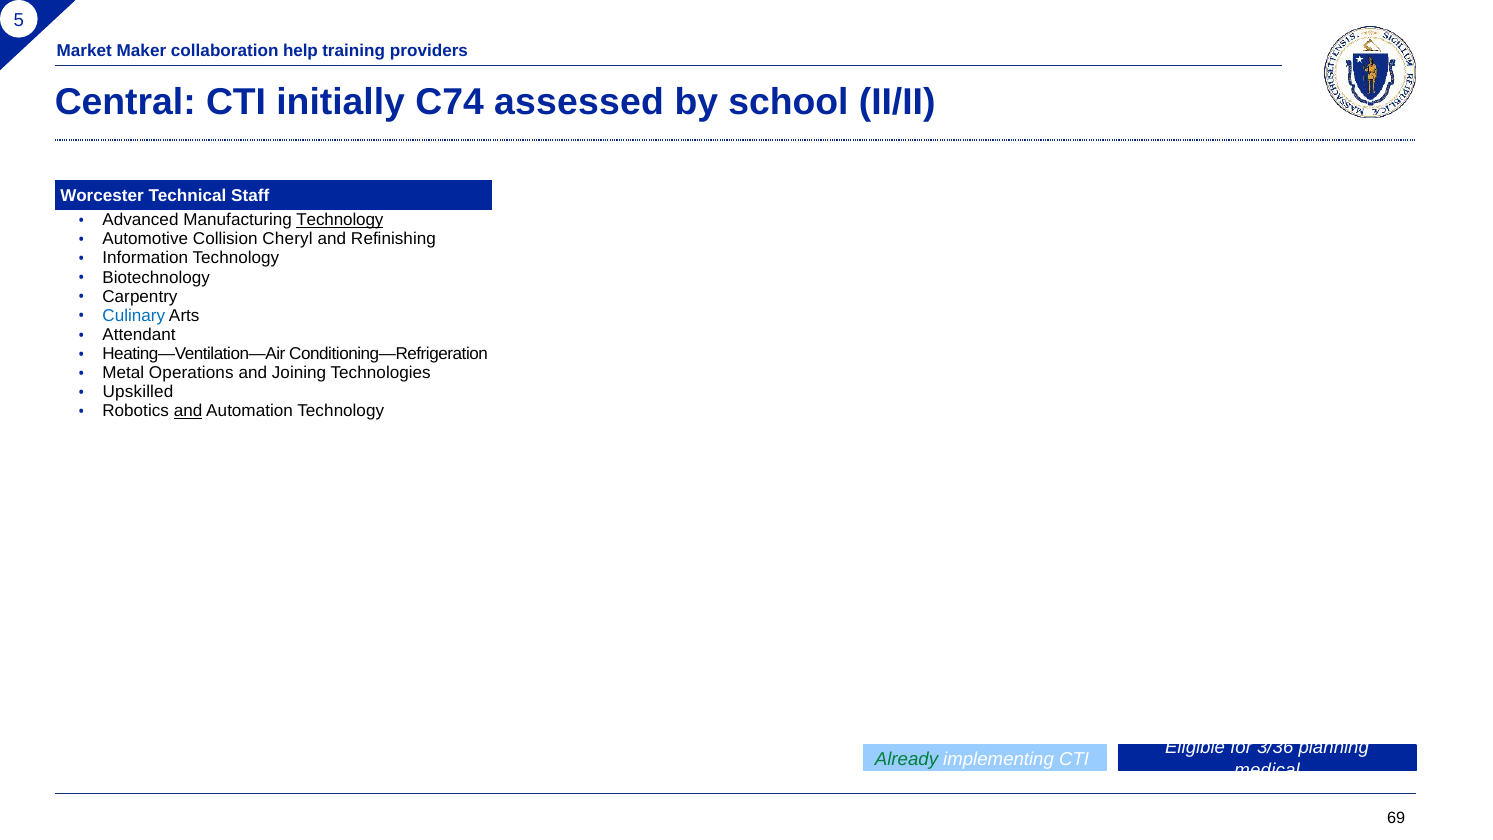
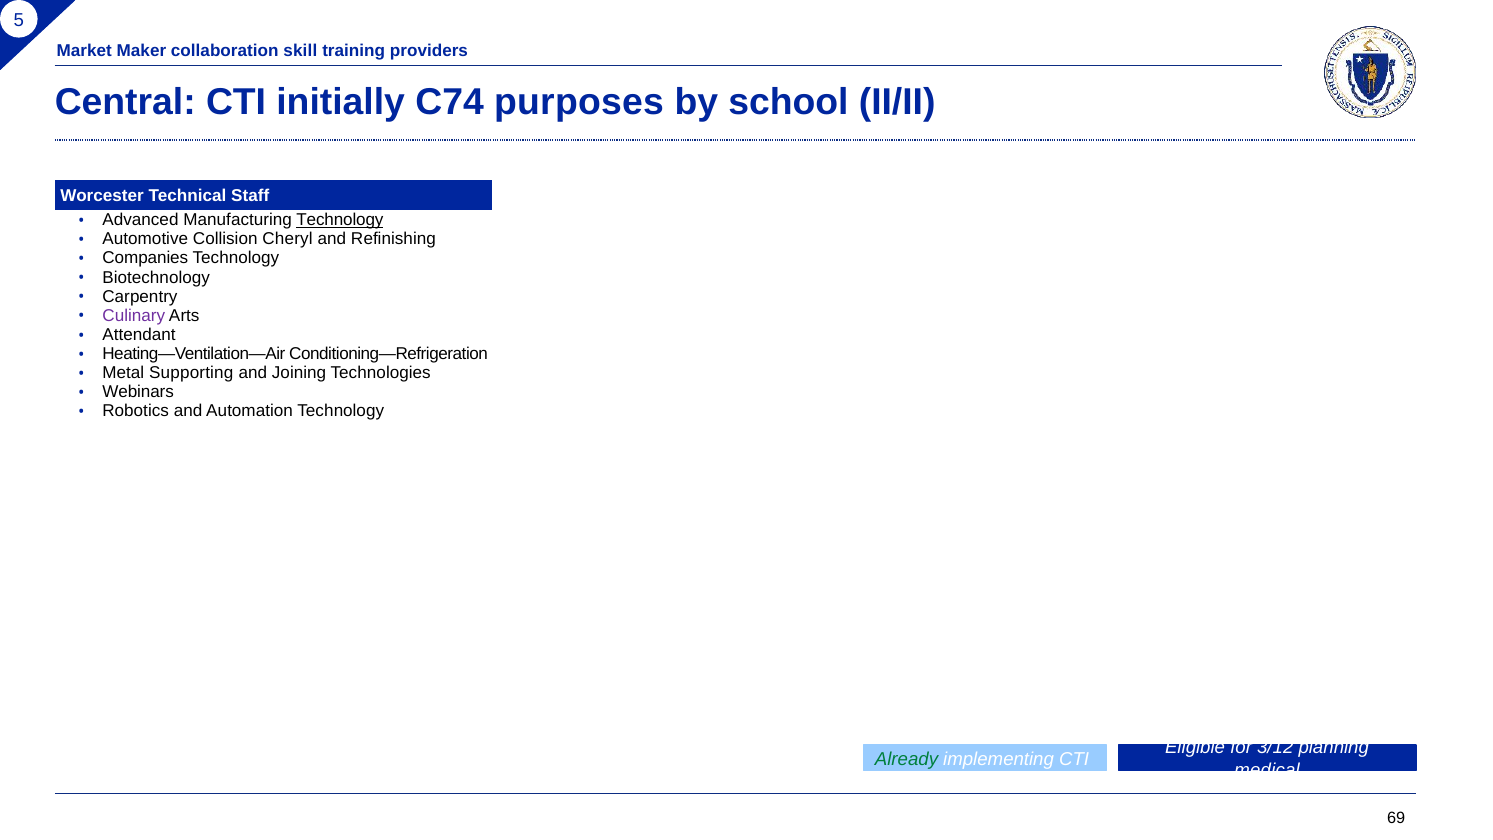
help: help -> skill (300, 51)
assessed: assessed -> purposes (579, 102)
Information: Information -> Companies (145, 258)
Culinary colour: blue -> purple (134, 316)
Operations: Operations -> Supporting (191, 373)
Upskilled: Upskilled -> Webinars (138, 392)
and underline: present -> none (188, 411)
3/36: 3/36 -> 3/12 (1275, 748)
